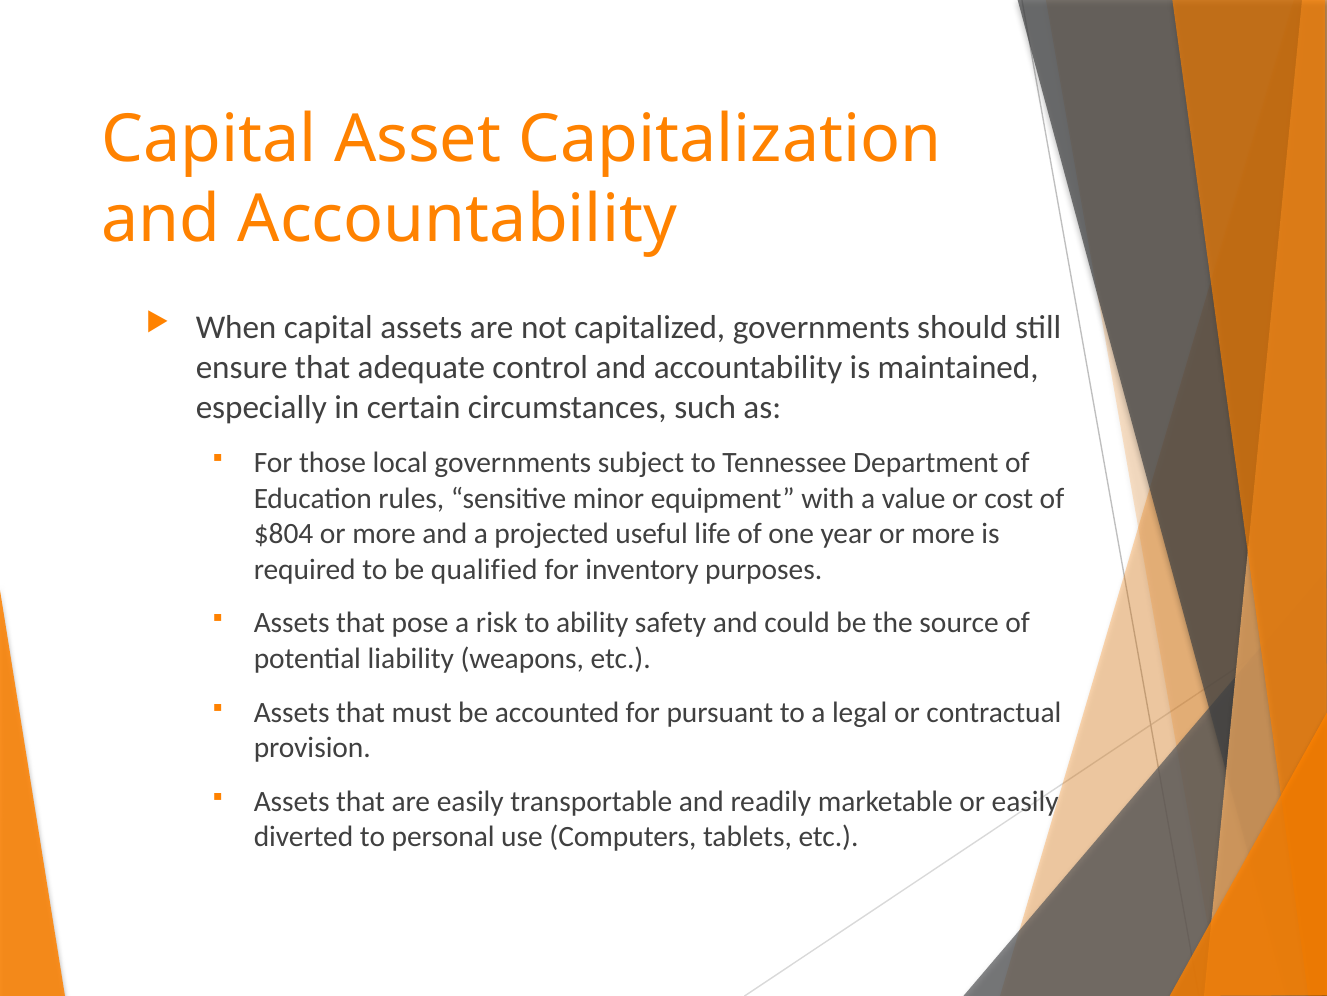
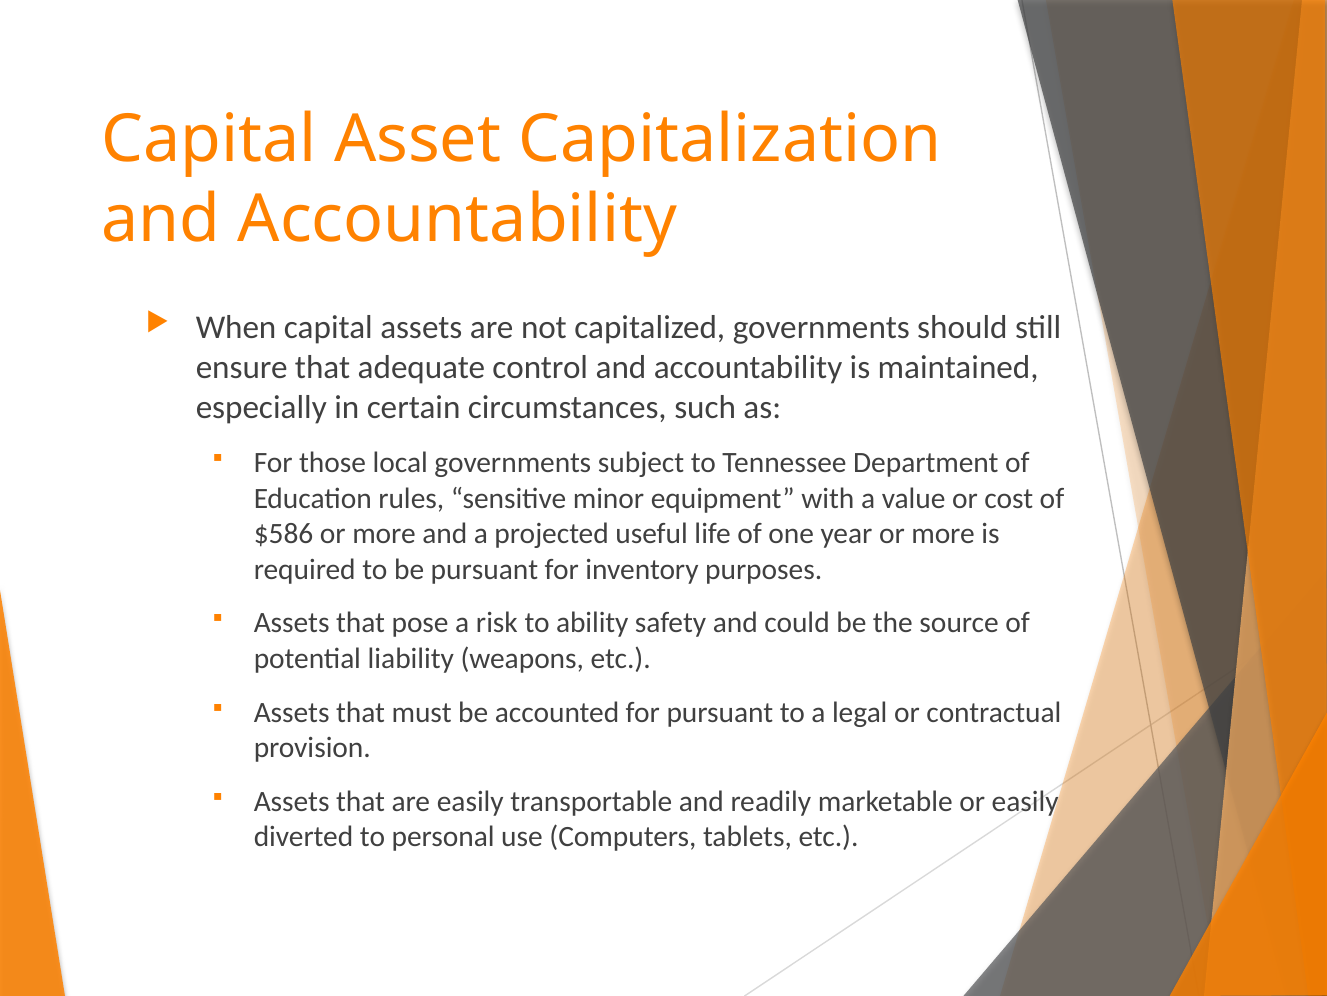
$804: $804 -> $586 (284, 534)
be qualified: qualified -> pursuant (484, 569)
